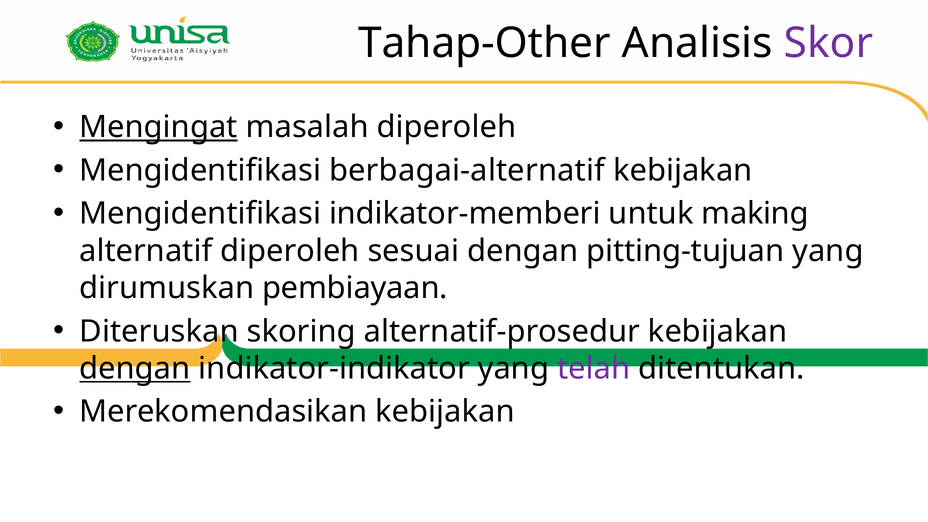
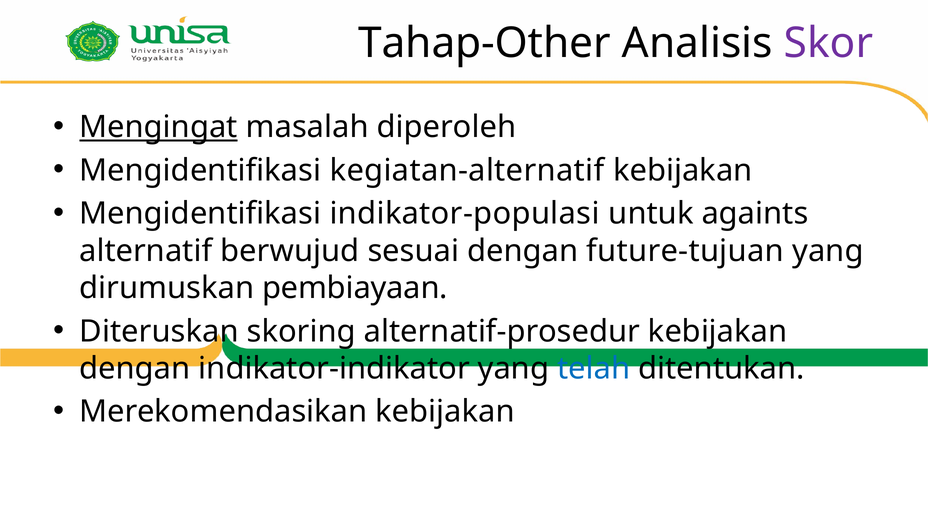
berbagai-alternatif: berbagai-alternatif -> kegiatan-alternatif (467, 170)
indikator-memberi: indikator-memberi -> indikator-populasi (465, 214)
making: making -> againts (755, 214)
alternatif diperoleh: diperoleh -> berwujud (290, 251)
pitting-tujuan: pitting-tujuan -> future-tujuan (685, 251)
dengan underline: present -> none (135, 368)
telah colour: purple -> blue (594, 368)
